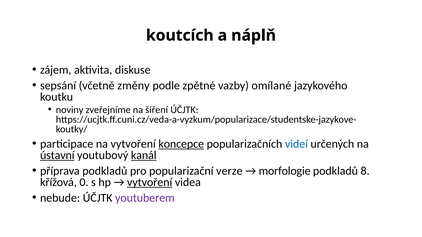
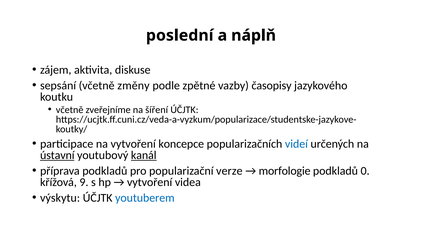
koutcích: koutcích -> poslední (180, 35)
omílané: omílané -> časopisy (272, 86)
noviny: noviny -> včetně (70, 110)
koncepce underline: present -> none (181, 144)
8: 8 -> 0 (365, 171)
0: 0 -> 9 (84, 183)
vytvoření underline: present -> none (150, 183)
nebude: nebude -> výskytu (60, 198)
youtuberem colour: purple -> blue (145, 198)
